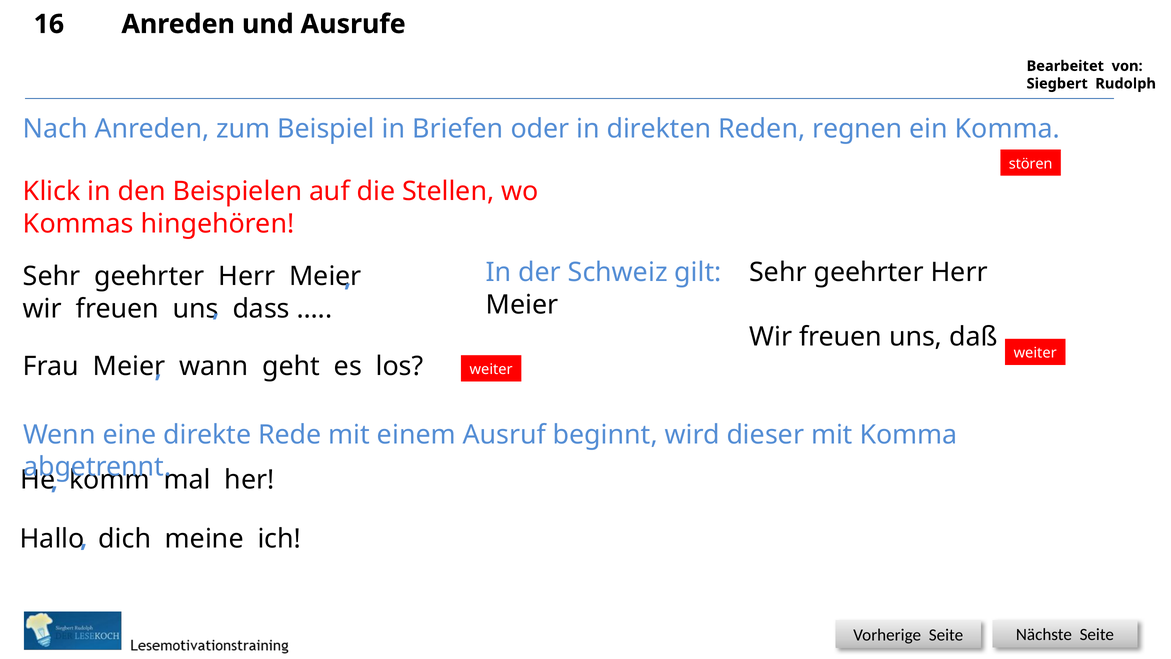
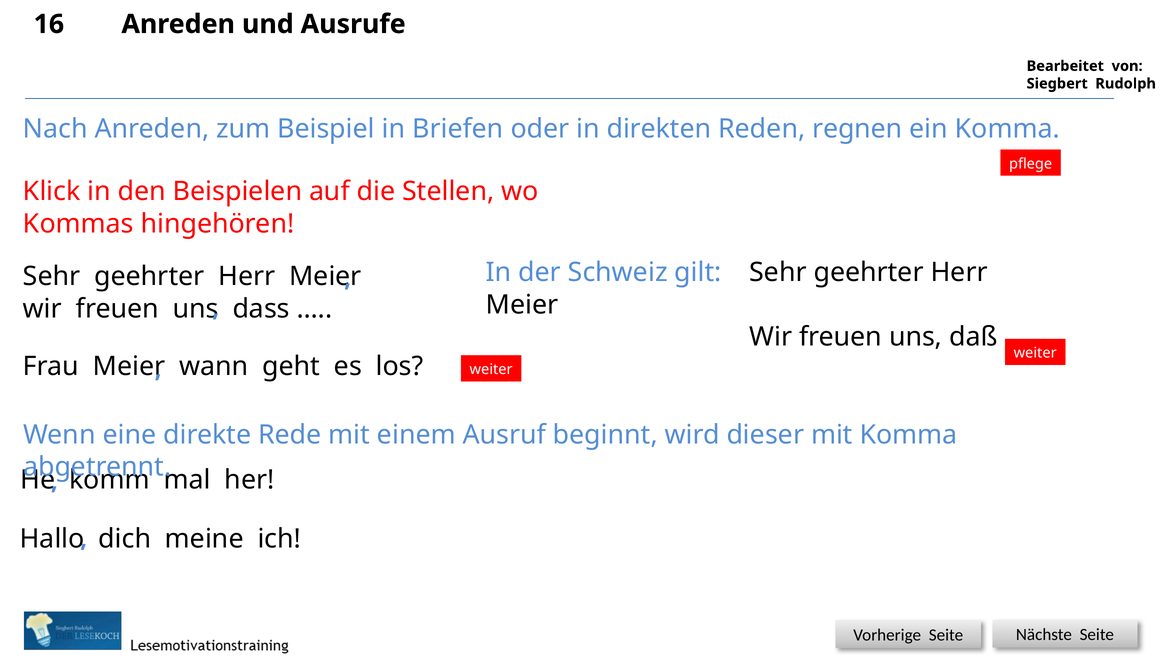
stören: stören -> pflege (1031, 164)
